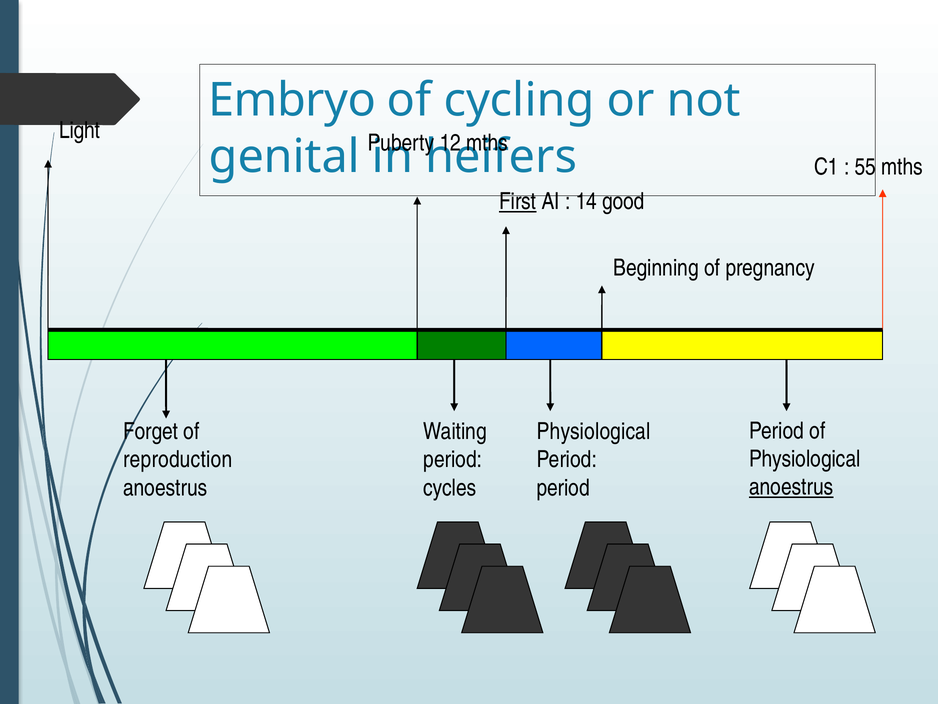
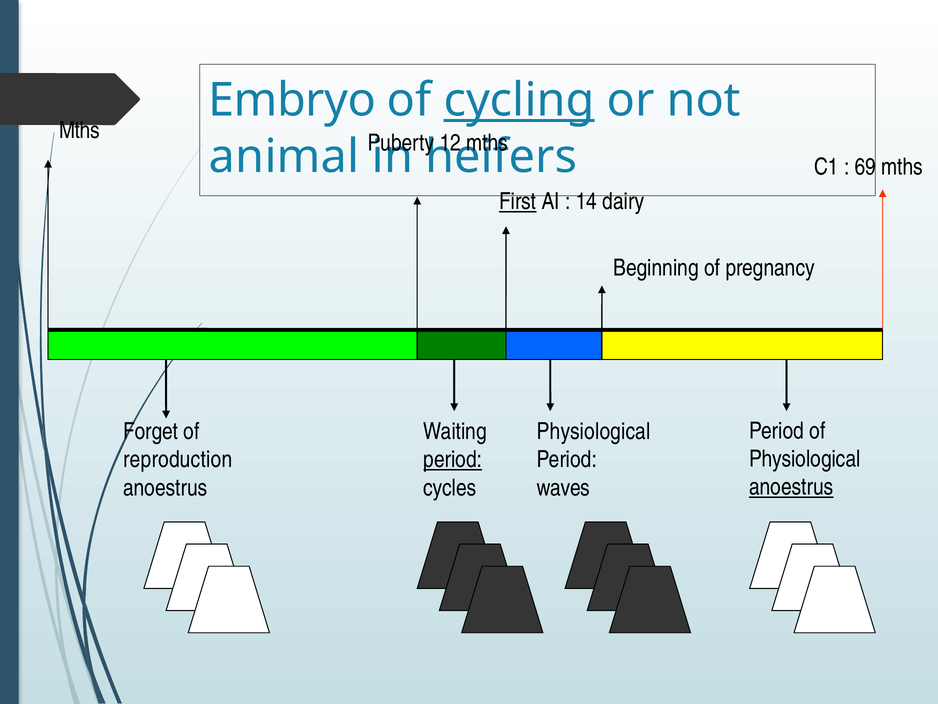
cycling underline: none -> present (519, 100)
Light: Light -> Mths (80, 130)
genital: genital -> animal (284, 156)
55: 55 -> 69 (865, 167)
good: good -> dairy (623, 202)
period underline: none -> present (453, 459)
period: period -> waves (563, 487)
